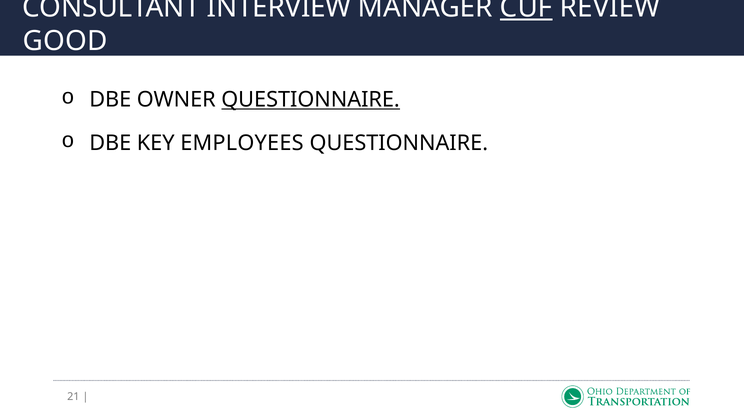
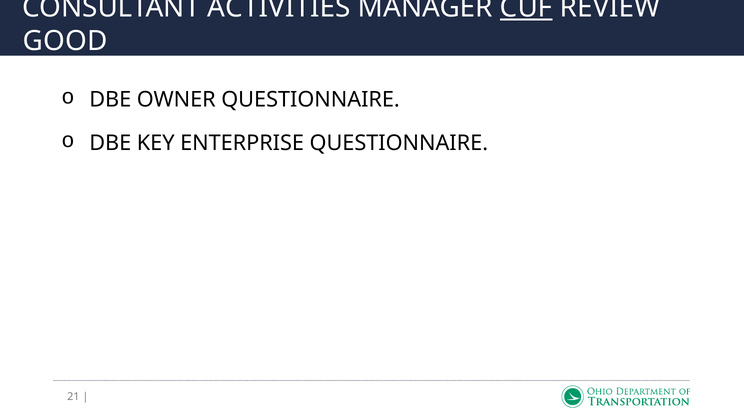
INTERVIEW: INTERVIEW -> ACTIVITIES (279, 8)
QUESTIONNAIRE underline: present -> none (311, 100)
EMPLOYEES: EMPLOYEES -> ENTERPRISE (242, 143)
